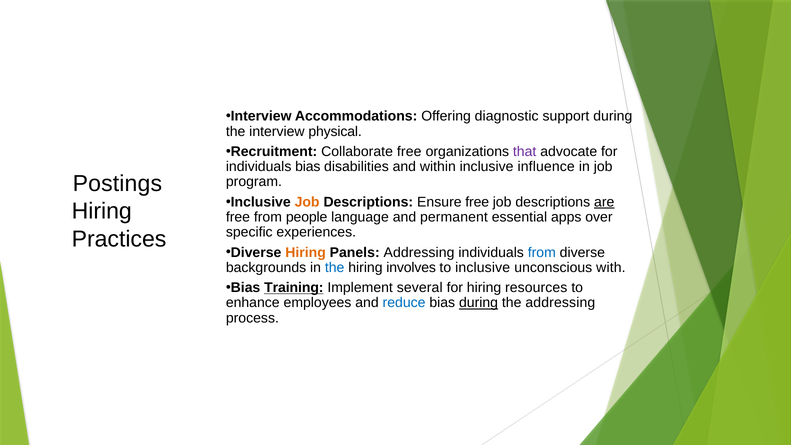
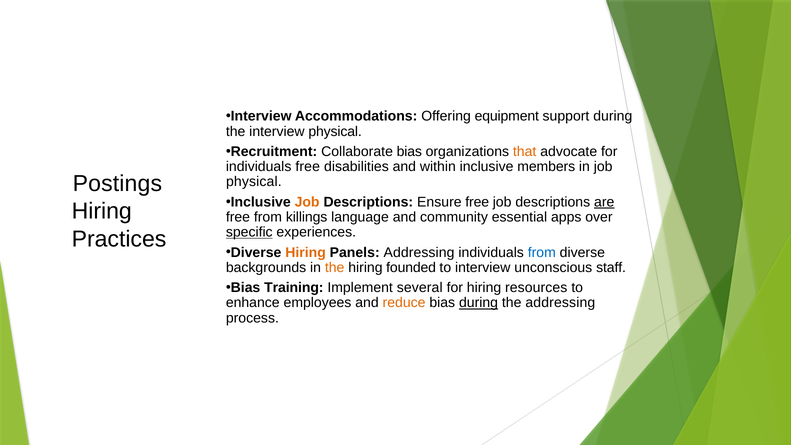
diagnostic: diagnostic -> equipment (507, 116)
Collaborate free: free -> bias (409, 151)
that colour: purple -> orange (525, 151)
individuals bias: bias -> free (308, 167)
influence: influence -> members (546, 167)
program: program -> physical (254, 182)
people: people -> killings (307, 217)
permanent: permanent -> community (454, 217)
specific underline: none -> present (249, 232)
the colour: blue -> orange (335, 267)
involves: involves -> founded (411, 267)
to inclusive: inclusive -> interview (483, 267)
with: with -> staff (611, 267)
Training underline: present -> none (294, 288)
reduce colour: blue -> orange (404, 303)
